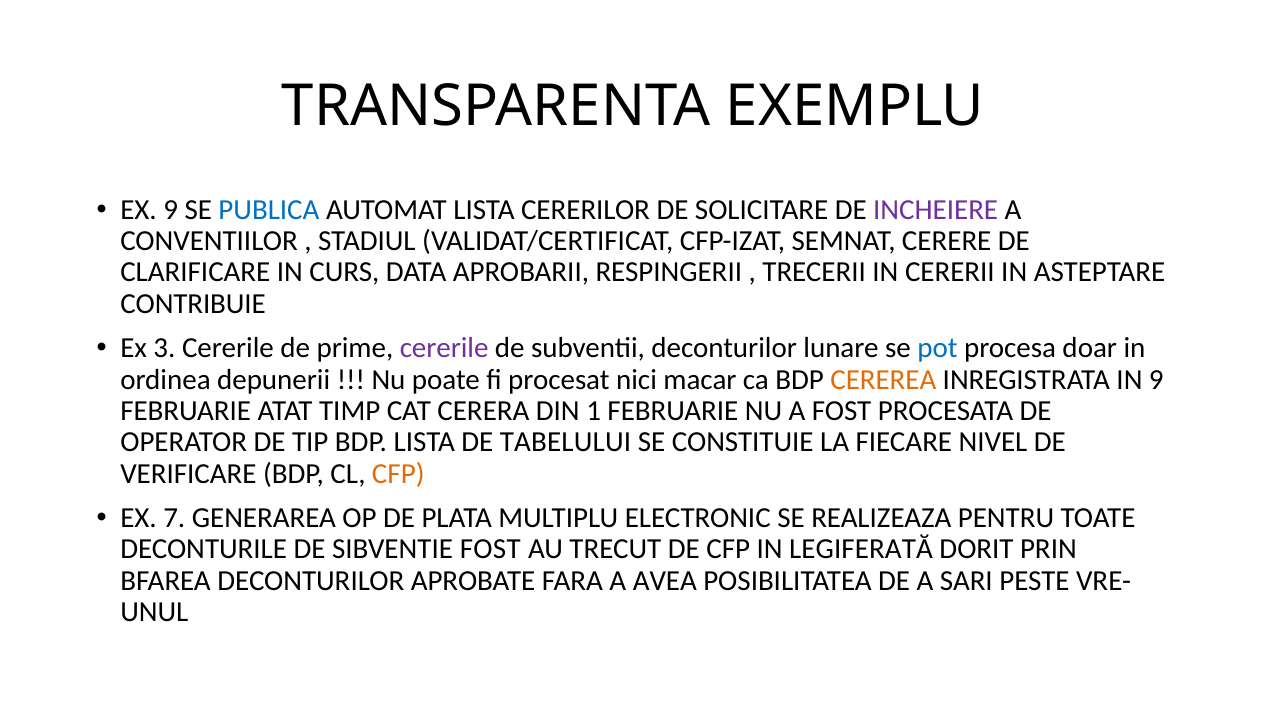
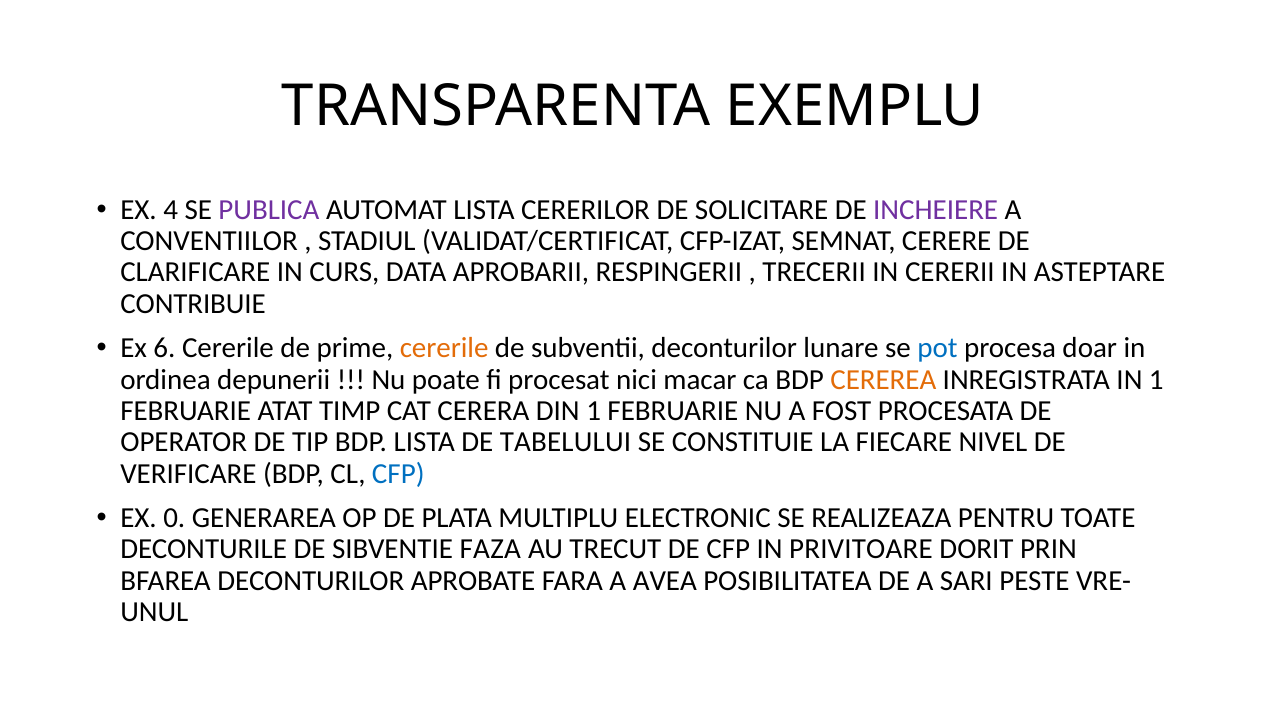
EX 9: 9 -> 4 (171, 210)
PUBLICA colour: blue -> purple (269, 210)
3: 3 -> 6 (164, 349)
cererile colour: purple -> orange (444, 349)
IN 9: 9 -> 1 (1156, 380)
CFP colour: orange -> blue (398, 474)
7: 7 -> 0 (174, 519)
SIBVENTIE FOST: FOST -> FAZA (490, 550)
LEGIFERATĂ: LEGIFERATĂ -> PRIVITOARE (861, 550)
